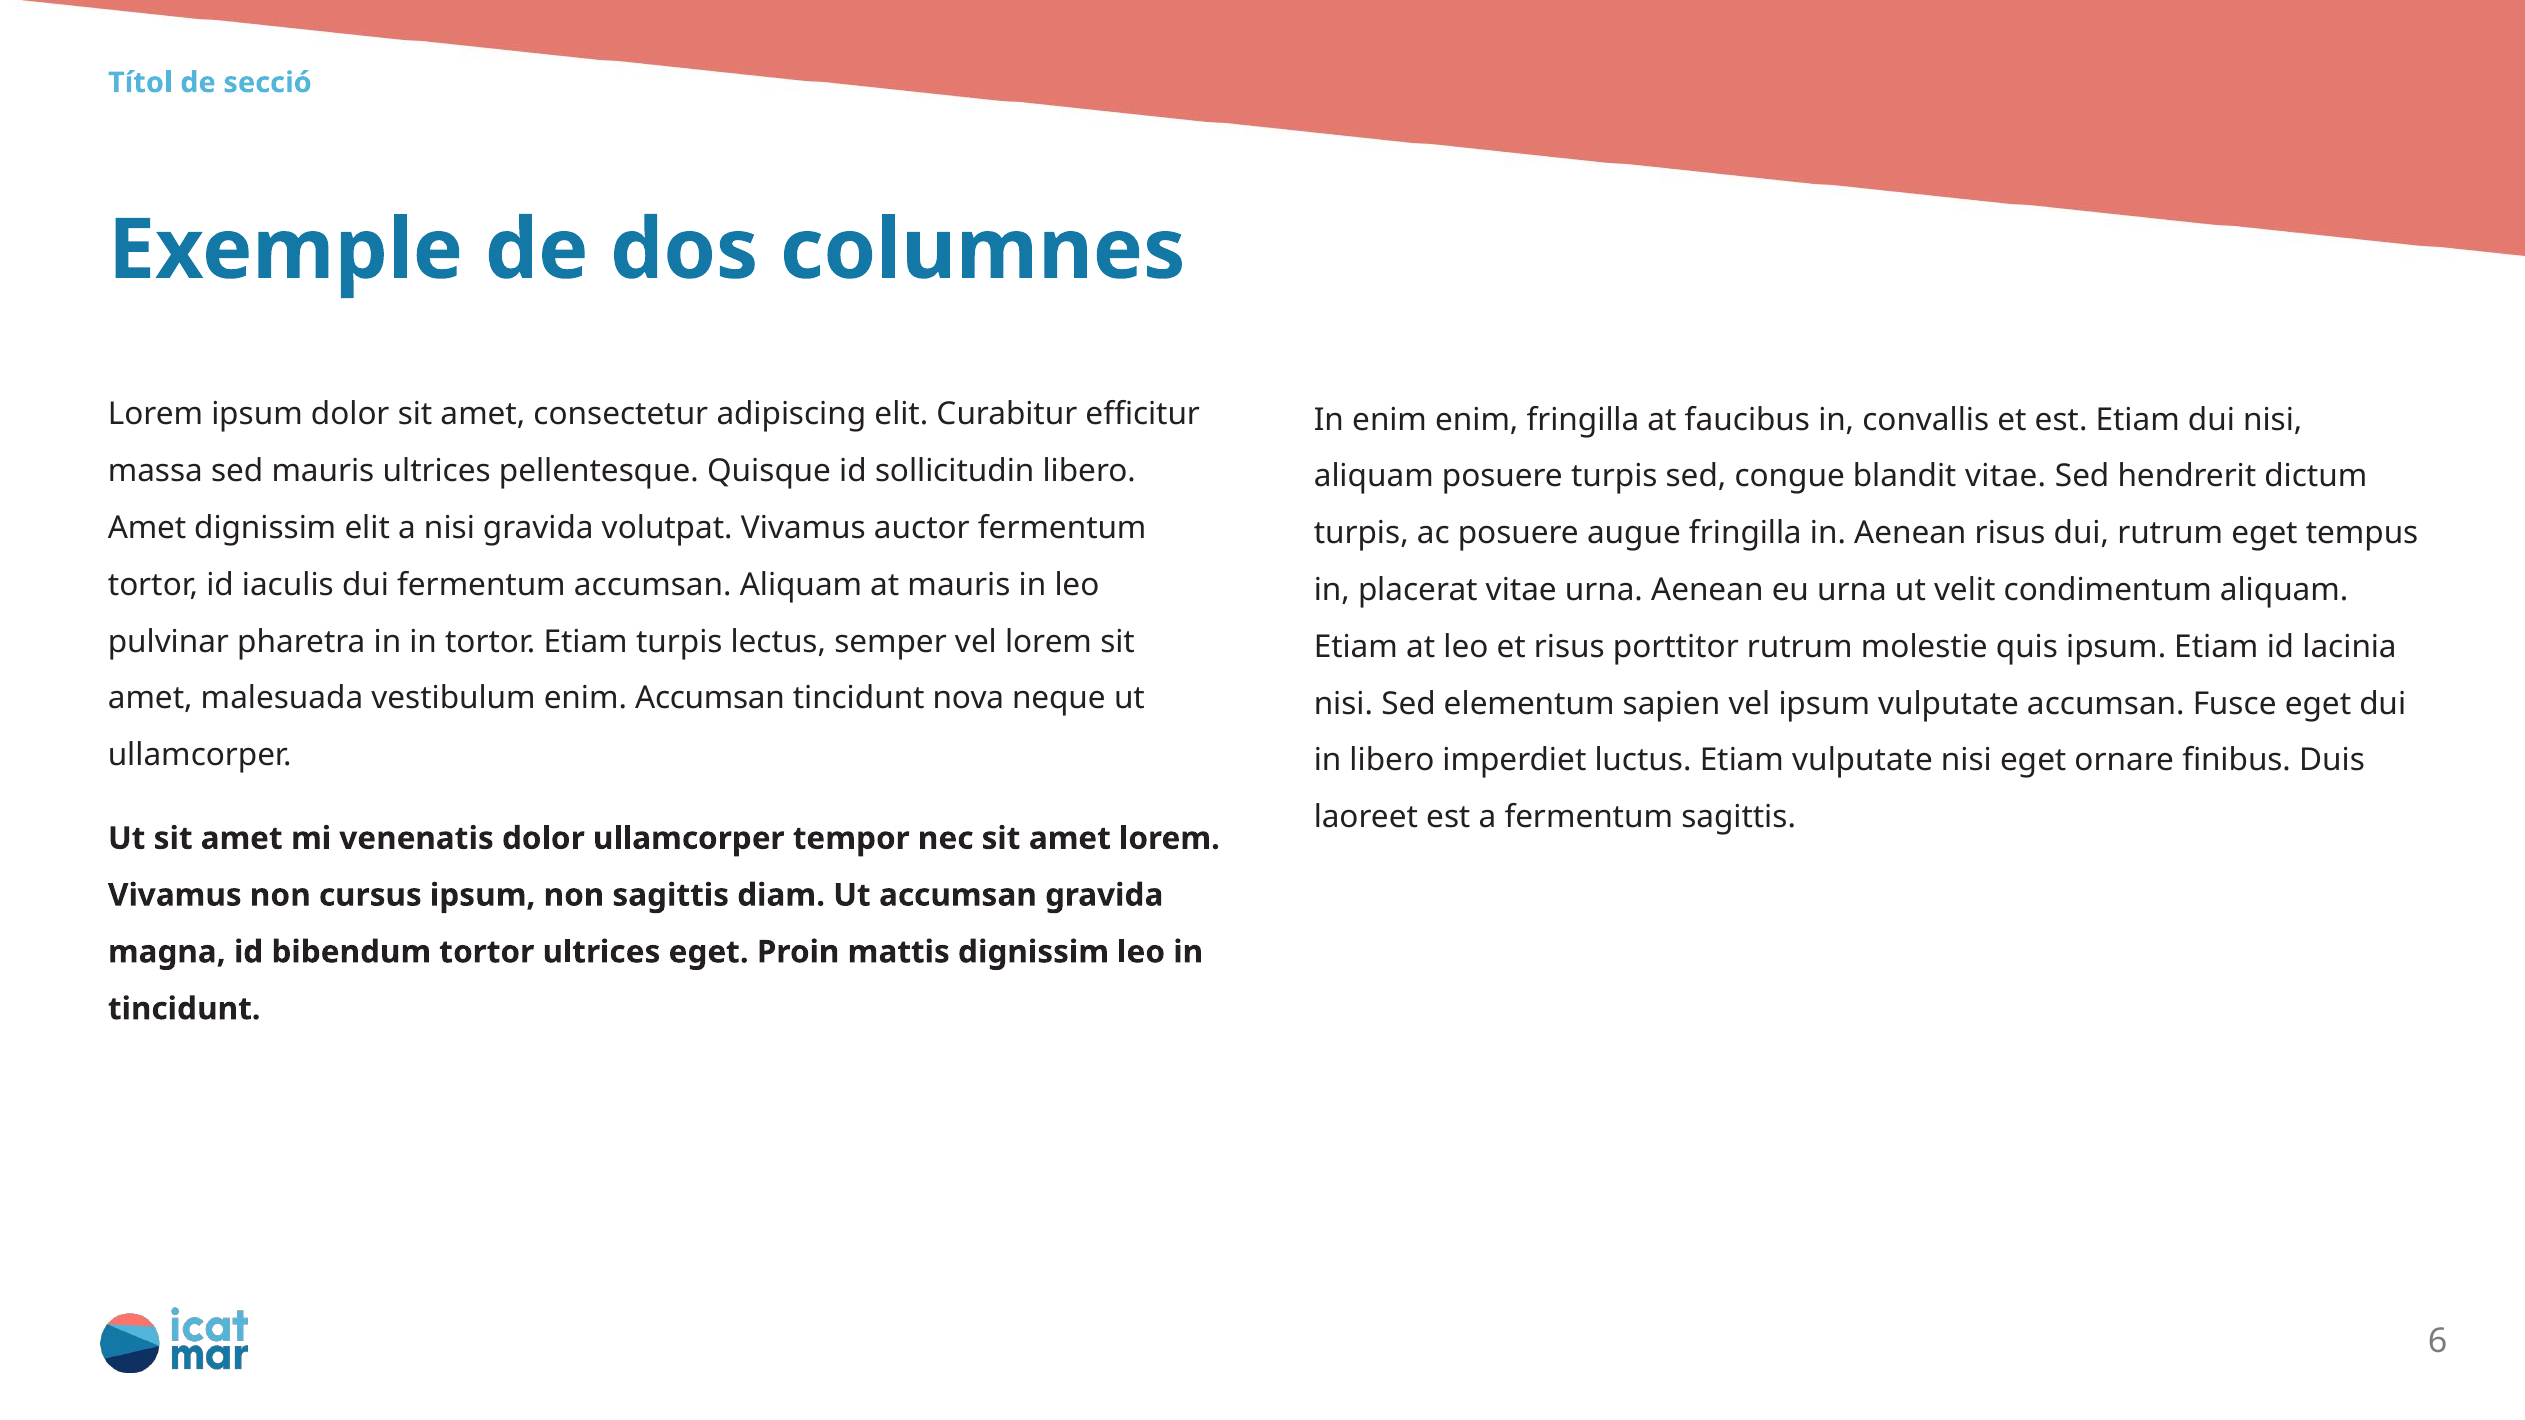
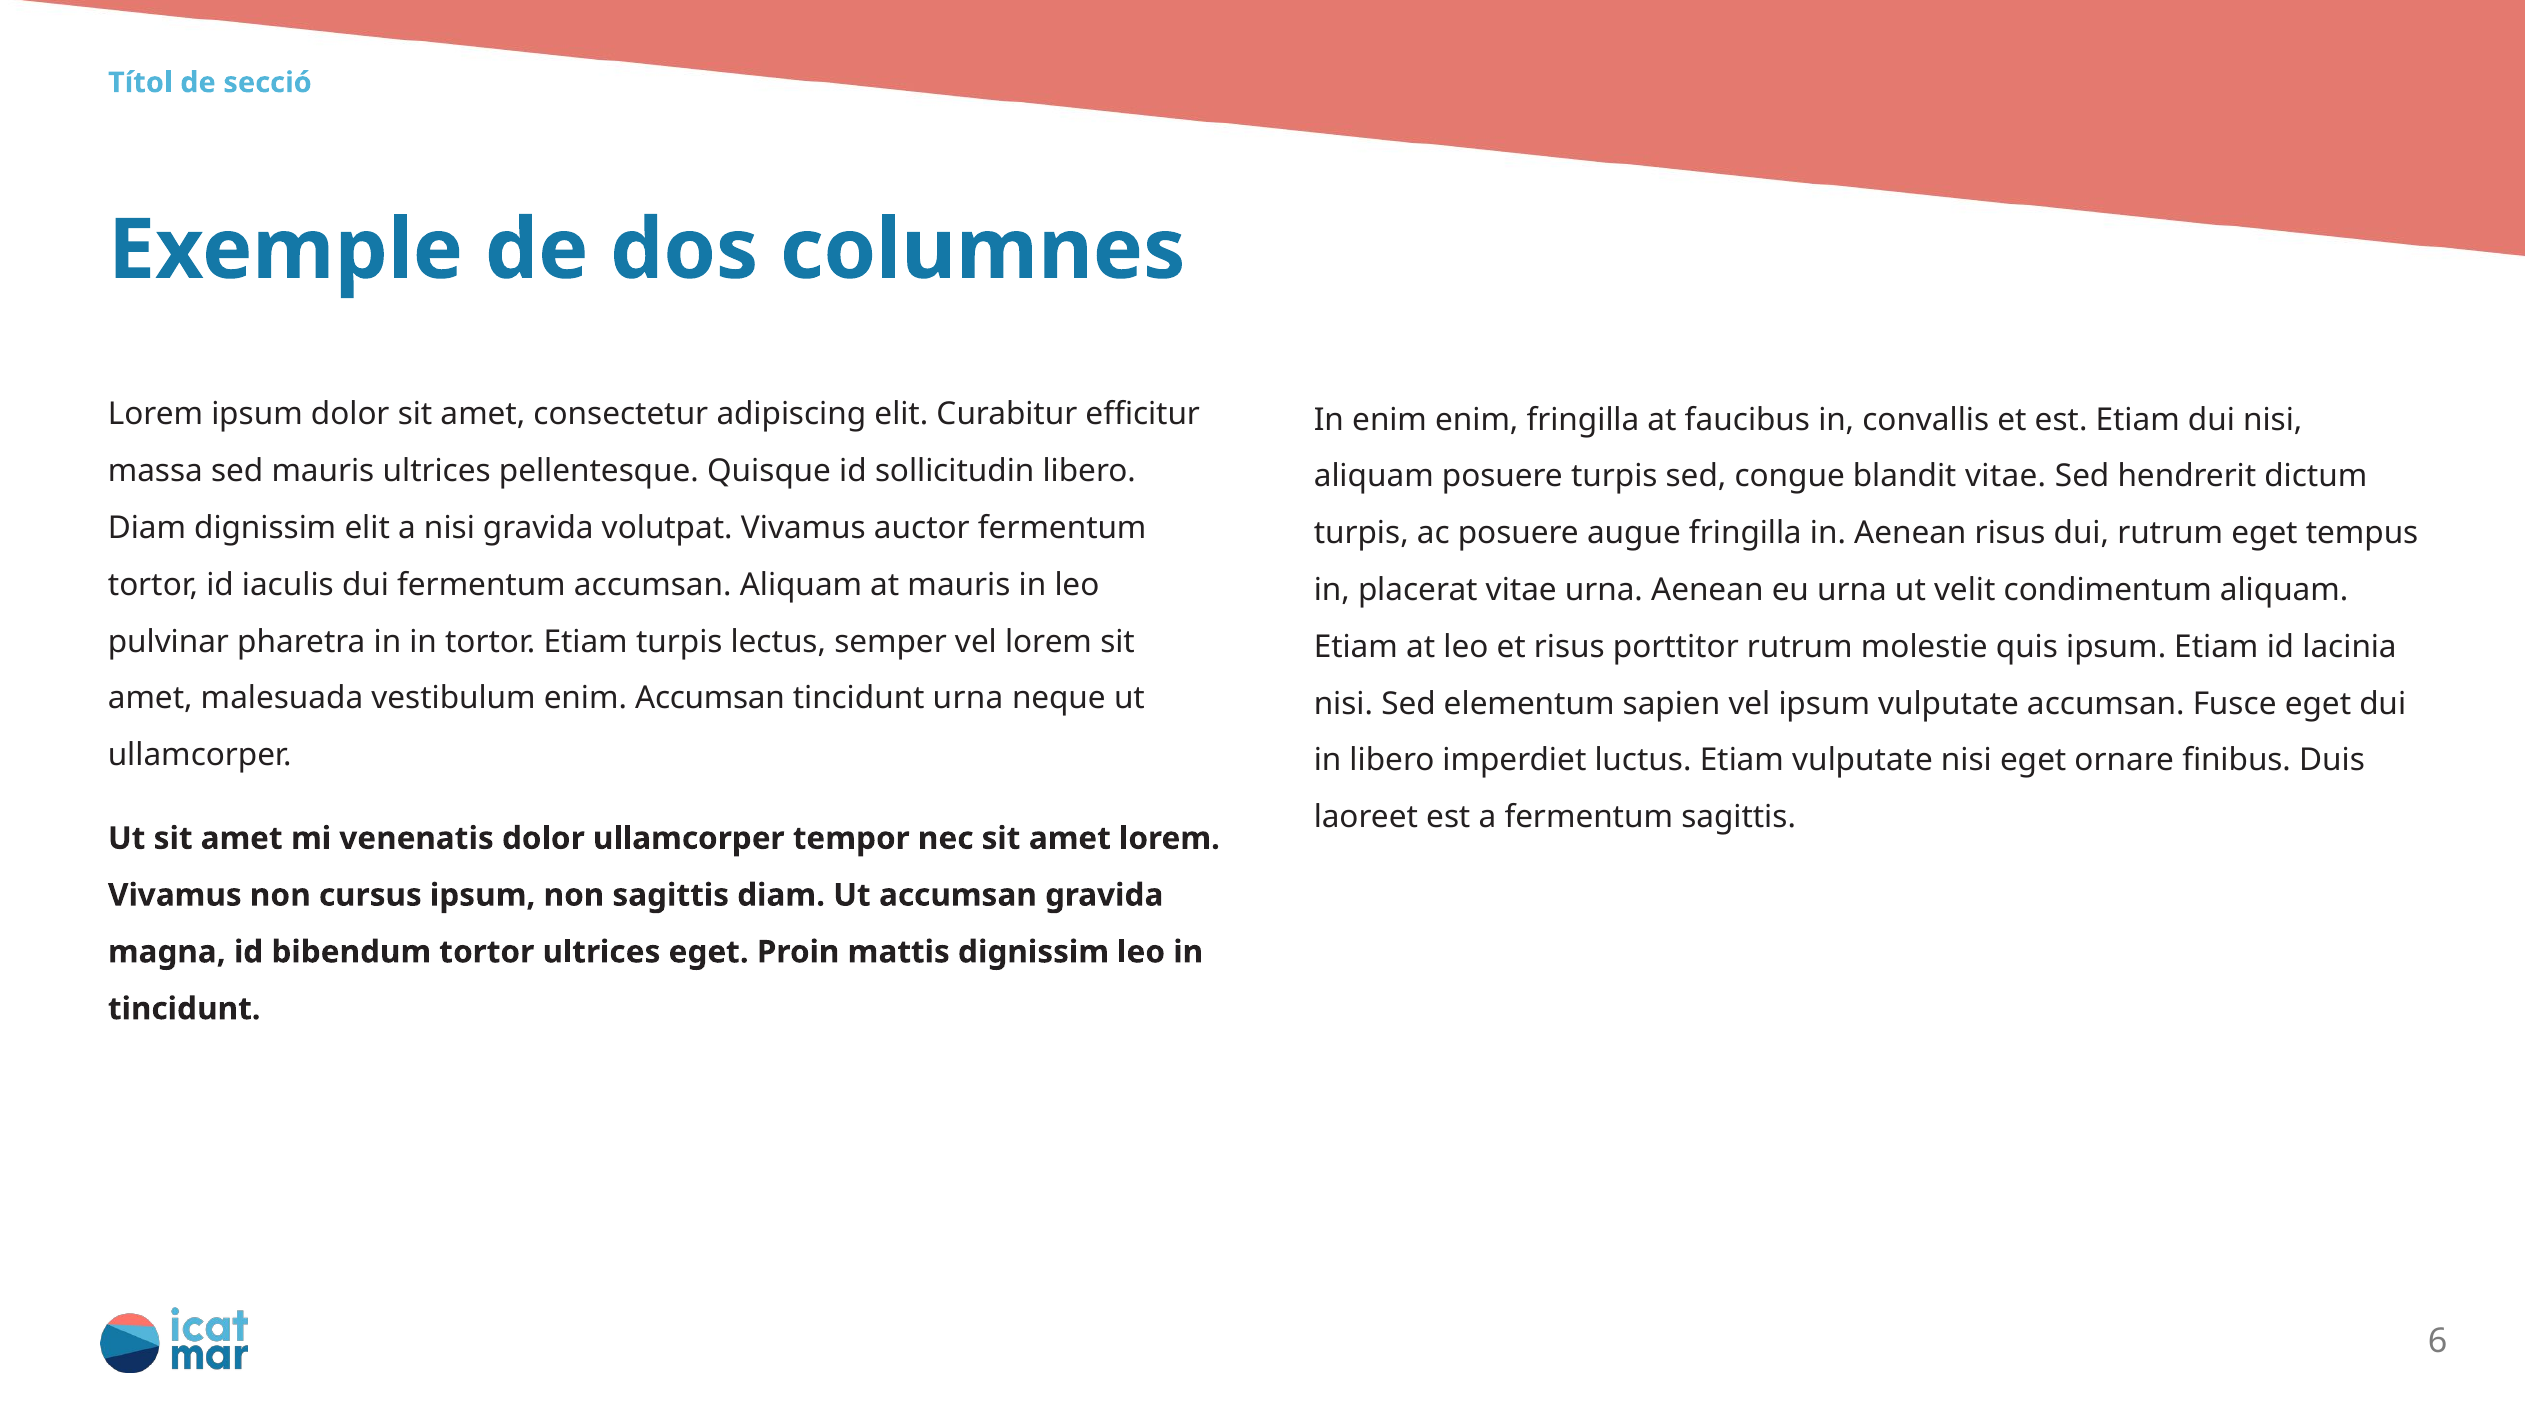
Amet: Amet -> Diam (147, 528)
tincidunt nova: nova -> urna (968, 699)
